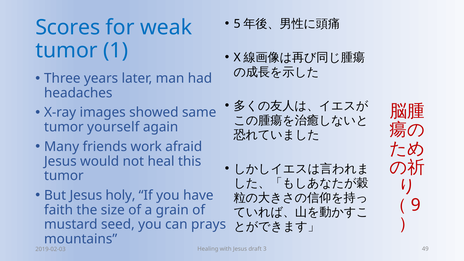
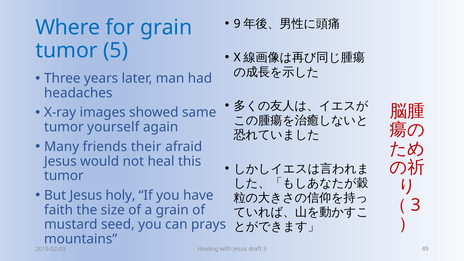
5: 5 -> 9 (237, 24)
Scores: Scores -> Where (68, 27)
for weak: weak -> grain (166, 27)
1: 1 -> 5 (116, 50)
work: work -> their (146, 147)
9: 9 -> 3 (416, 205)
